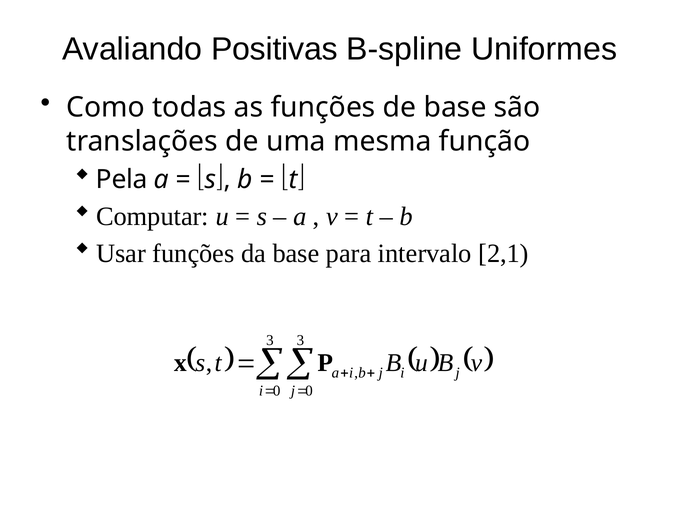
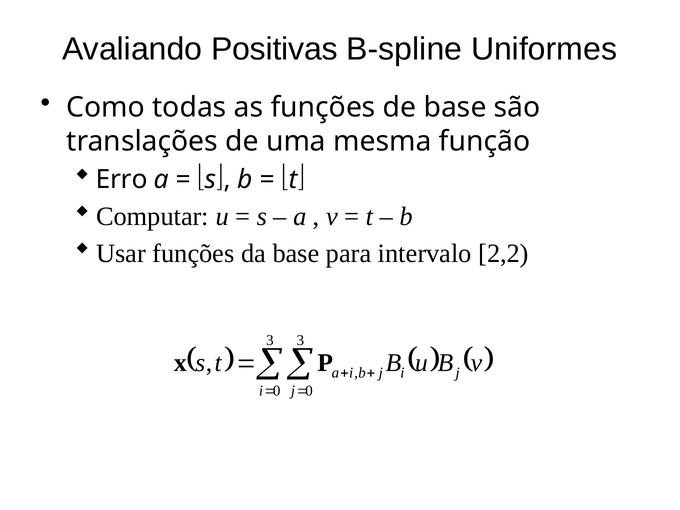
Pela: Pela -> Erro (122, 179)
2,1: 2,1 -> 2,2 (504, 254)
